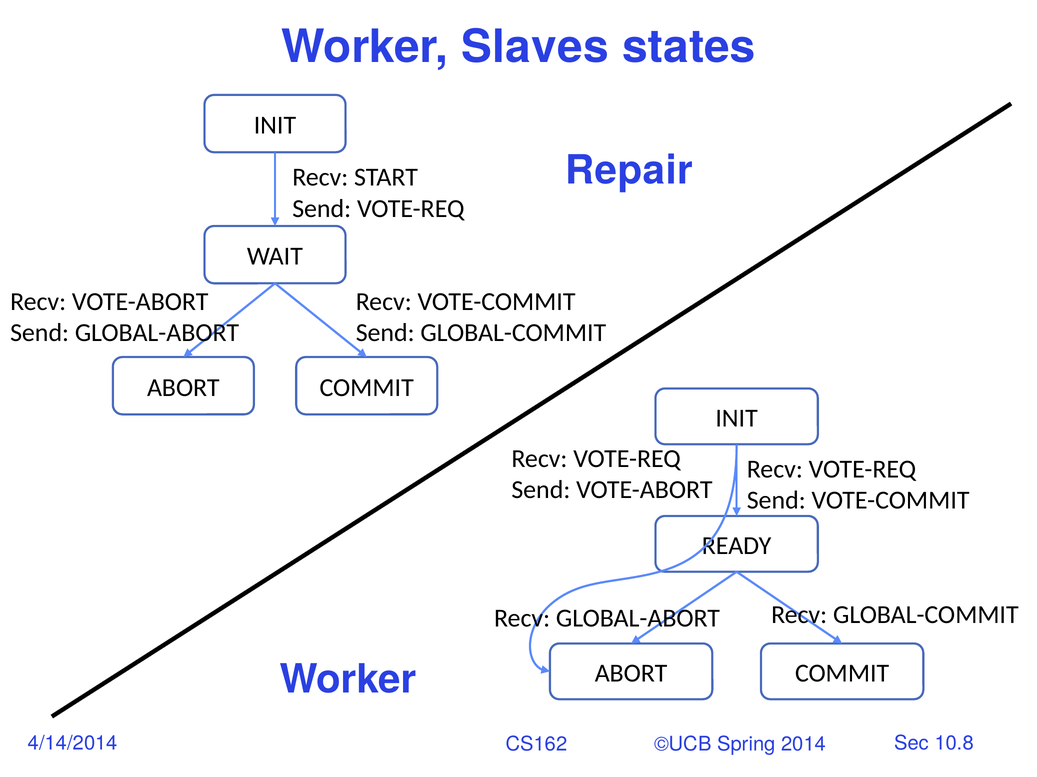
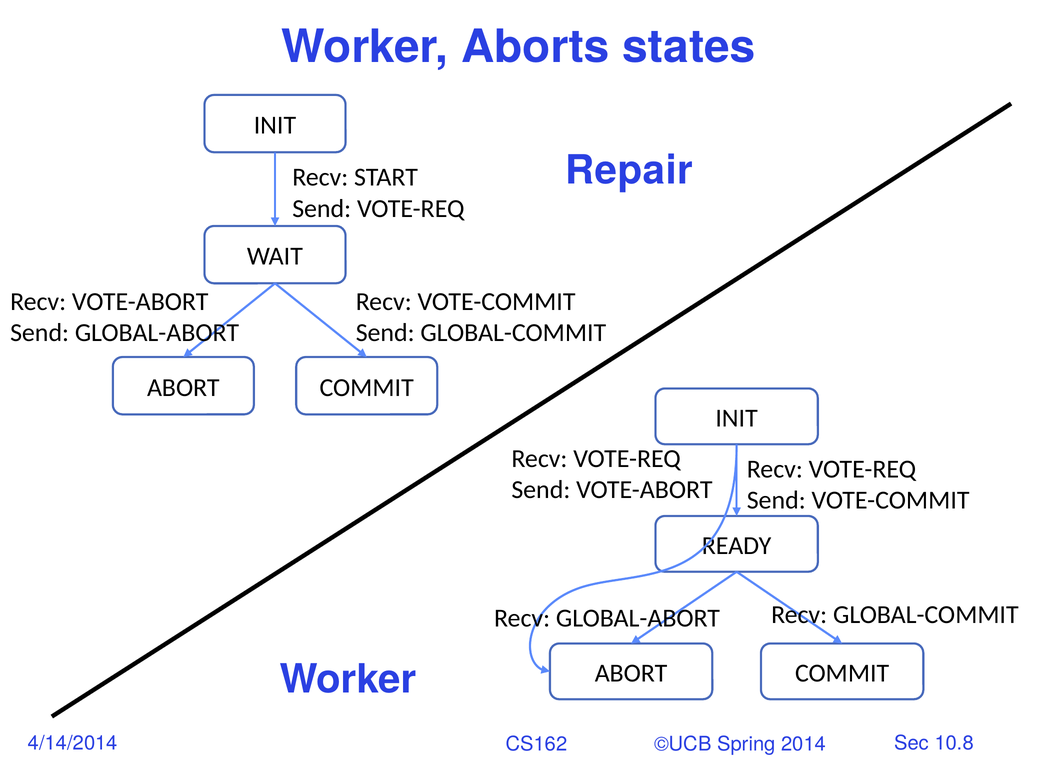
Slaves: Slaves -> Aborts (535, 47)
